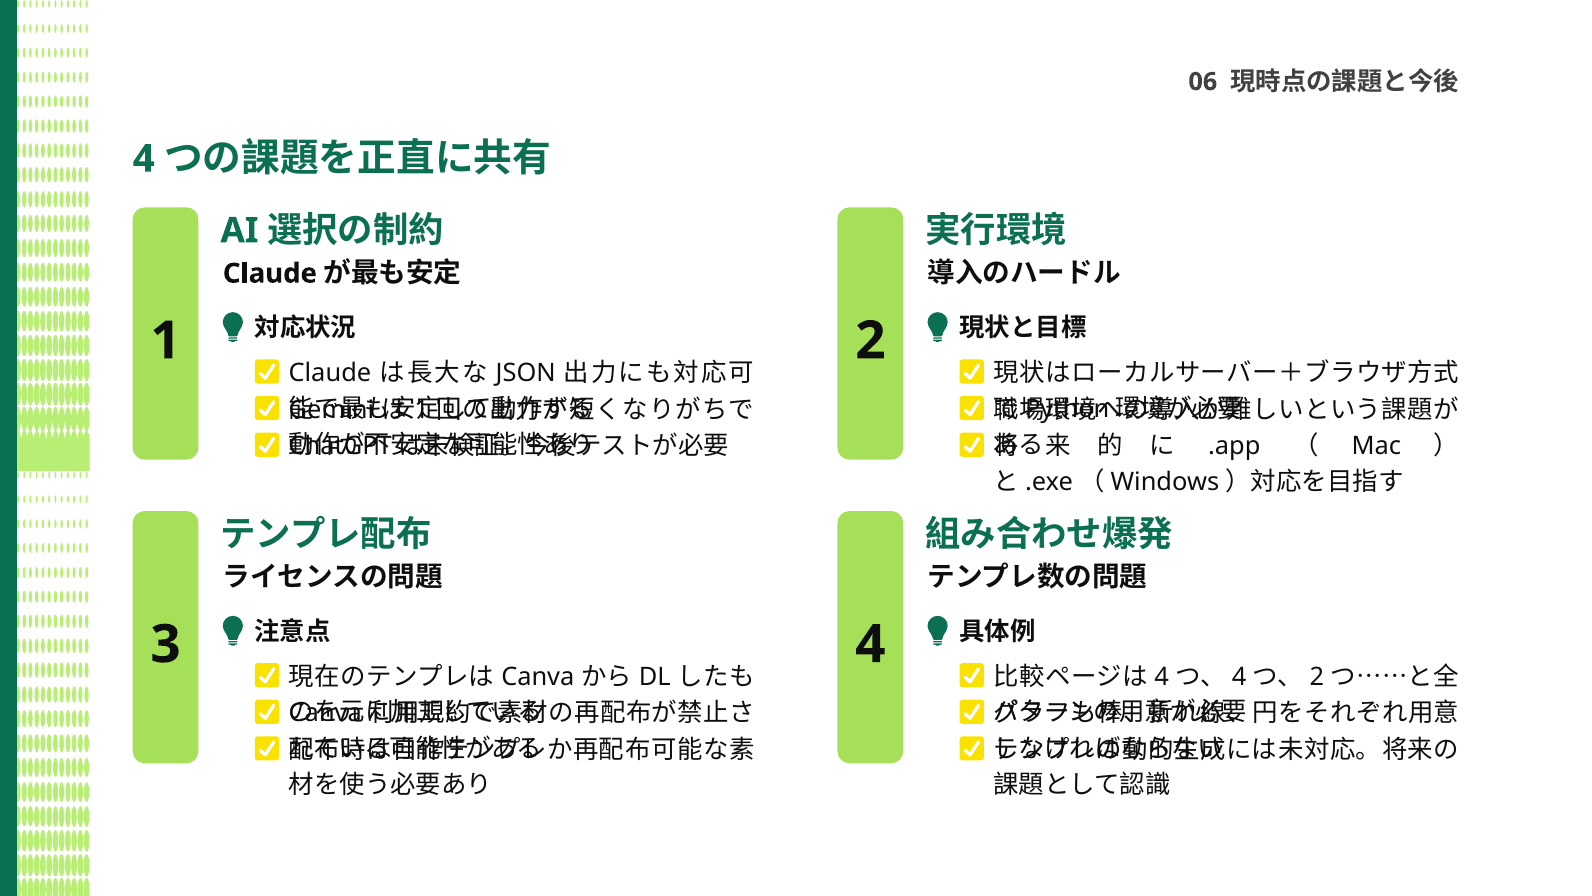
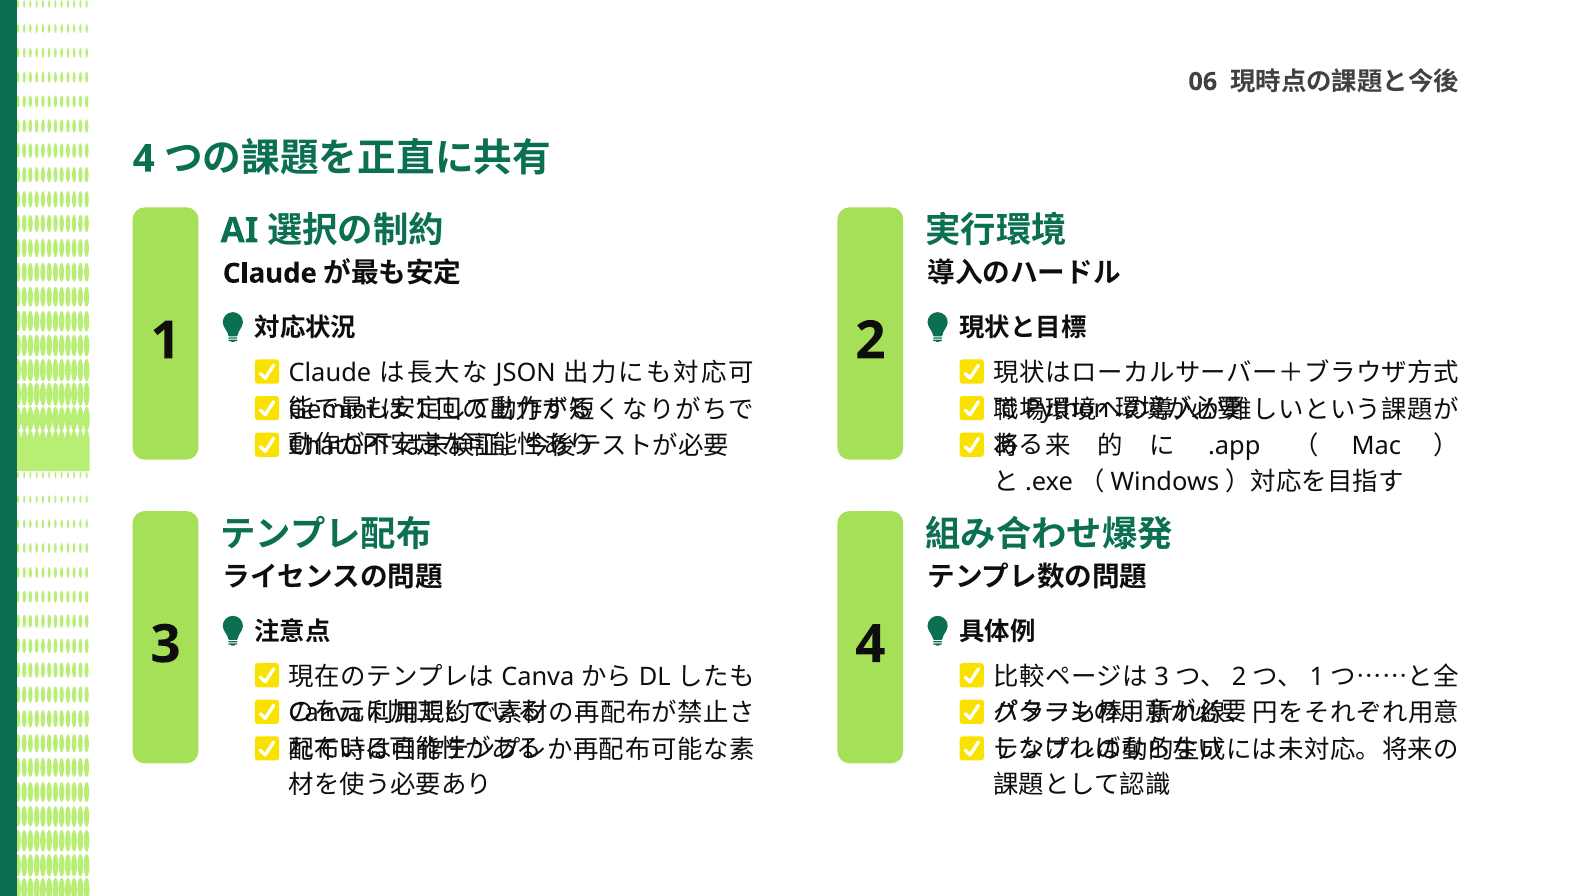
4: 4 -> 3 (1162, 676)
4: 4 -> 2 (1239, 676)
2: 2 -> 1 (1317, 676)
